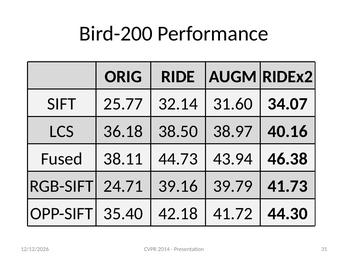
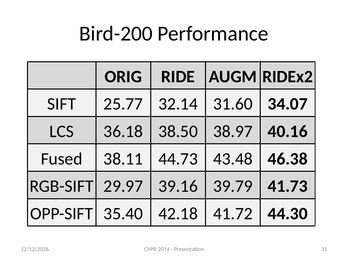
43.94: 43.94 -> 43.48 (233, 159)
24.71: 24.71 -> 29.97 (123, 186)
